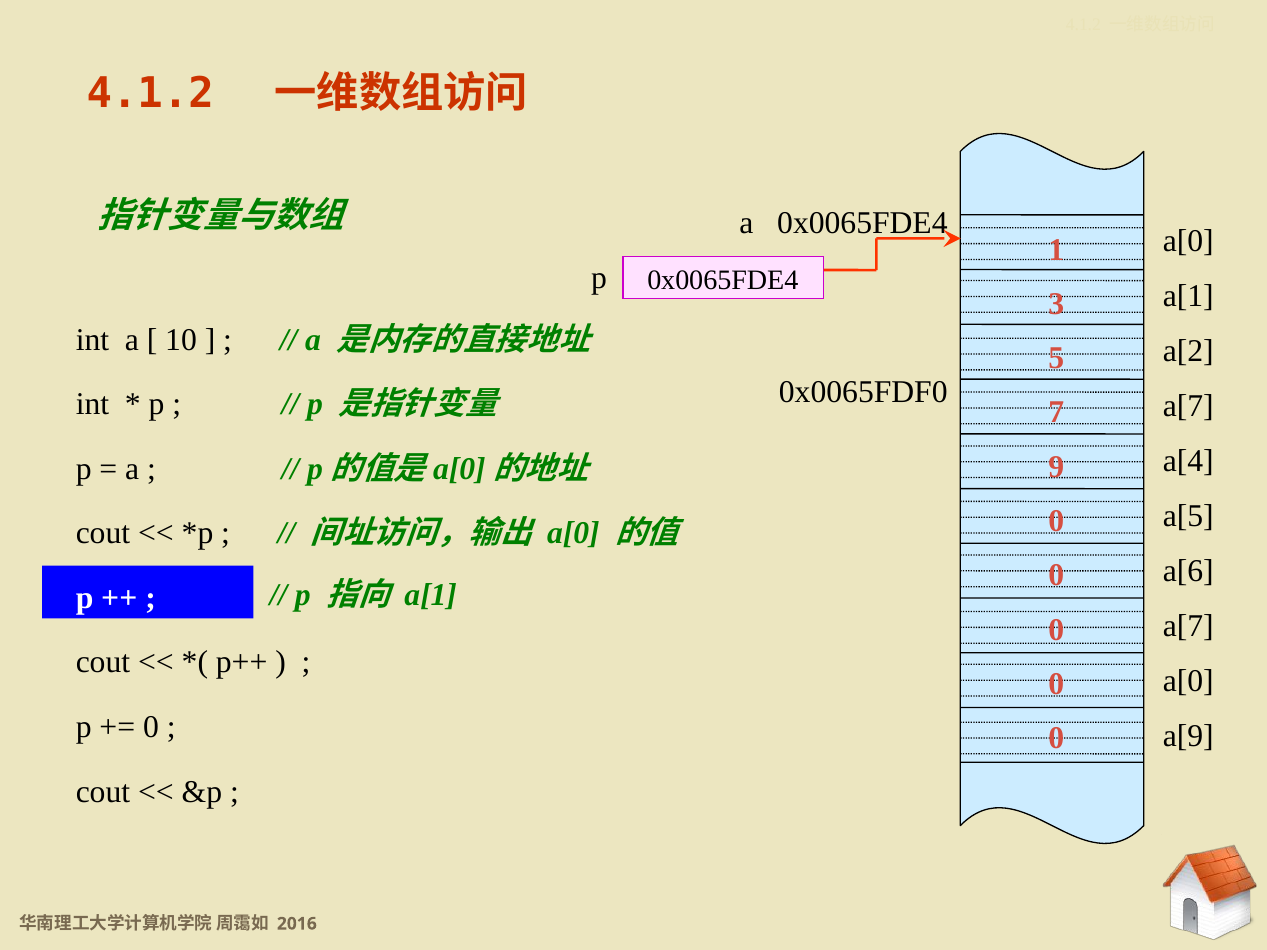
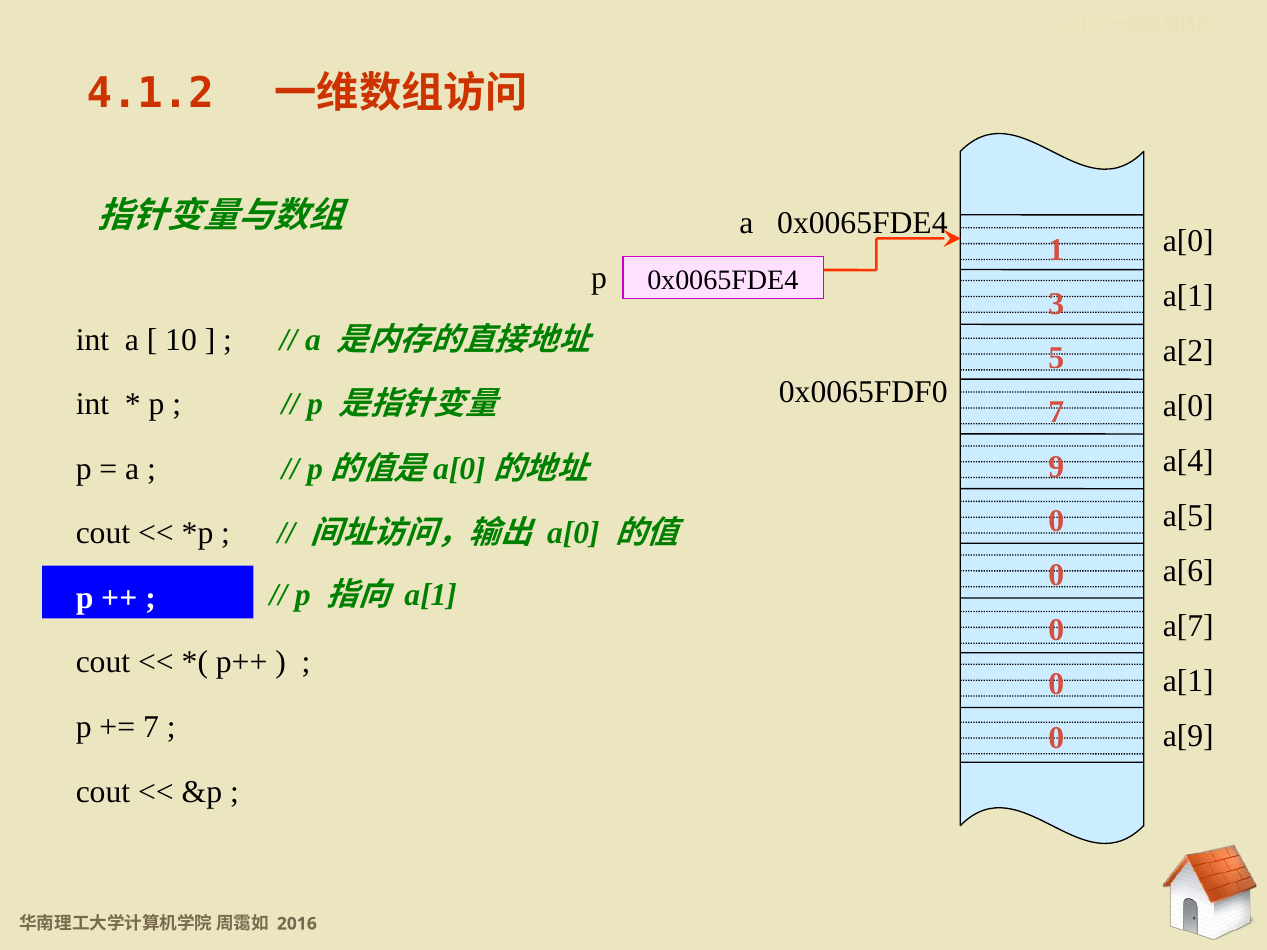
a[7: a[7 -> a[0 (1188, 406)
a[0: a[0 -> a[1 (1188, 681)
0: 0 -> 7 (151, 727)
